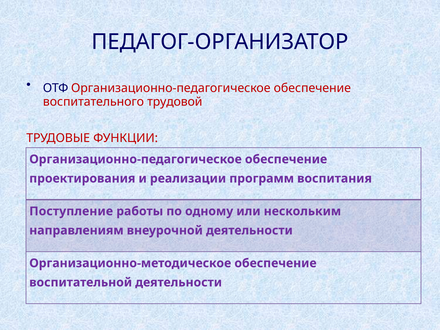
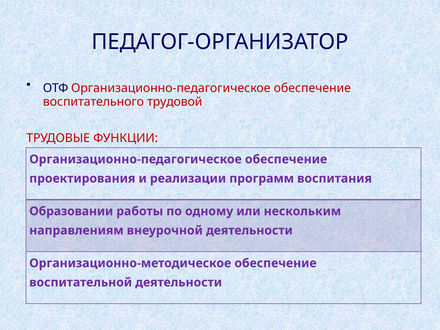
Поступление: Поступление -> Образовании (71, 211)
